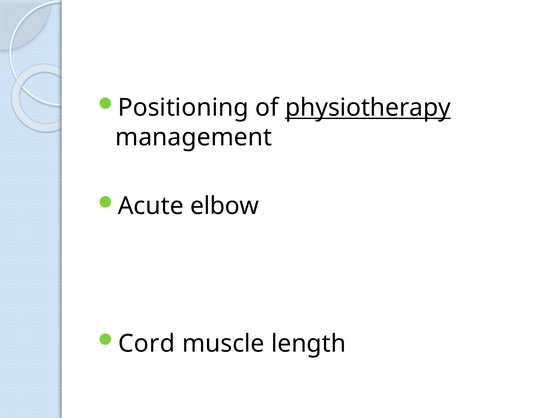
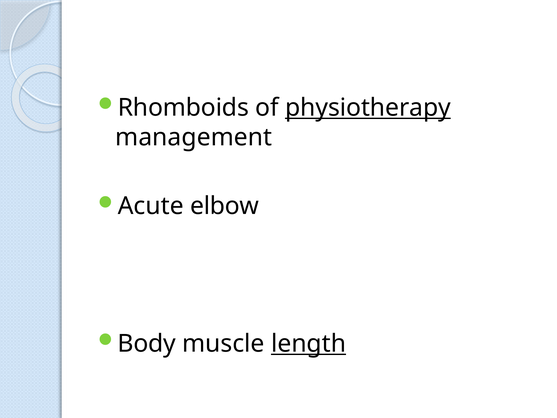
Positioning: Positioning -> Rhomboids (183, 108)
Cord: Cord -> Body (147, 343)
length underline: none -> present (309, 343)
